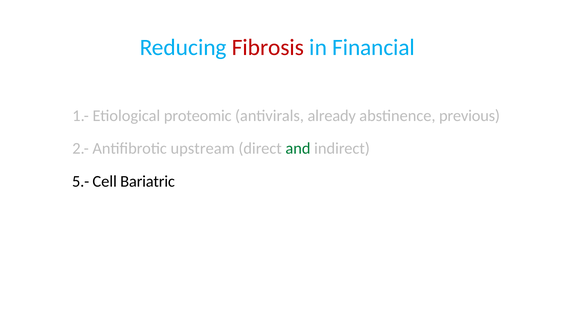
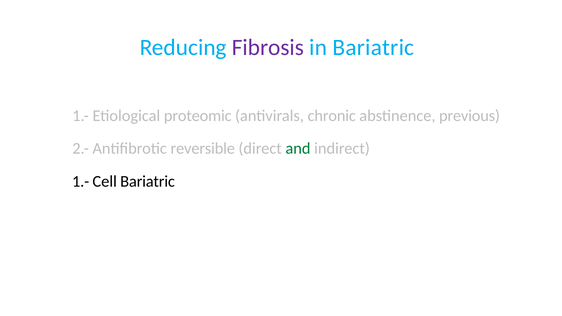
Fibrosis colour: red -> purple (268, 47)
in Financial: Financial -> Bariatric (373, 47)
already: already -> chronic (332, 116)
upstream: upstream -> reversible (203, 149)
5.-: 5.- -> 1.- (81, 181)
